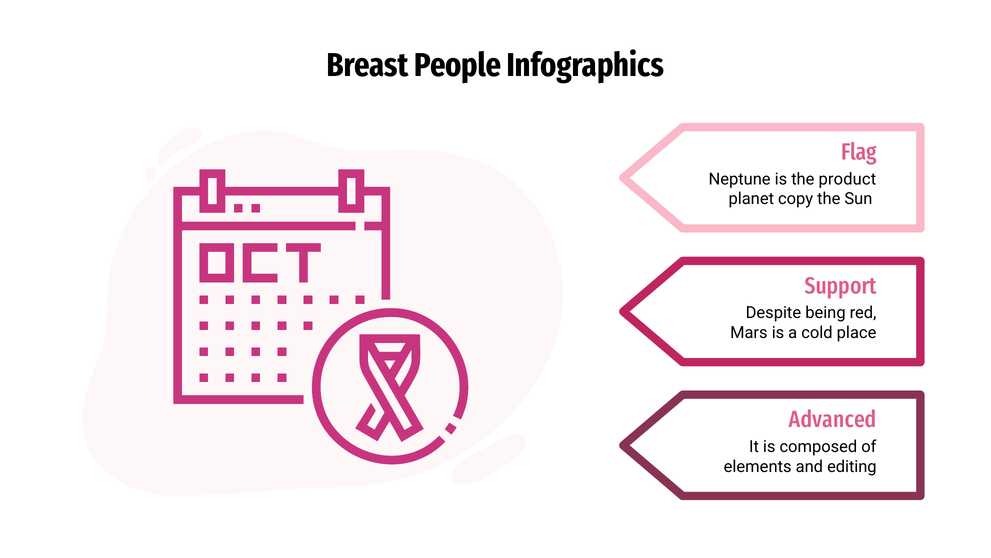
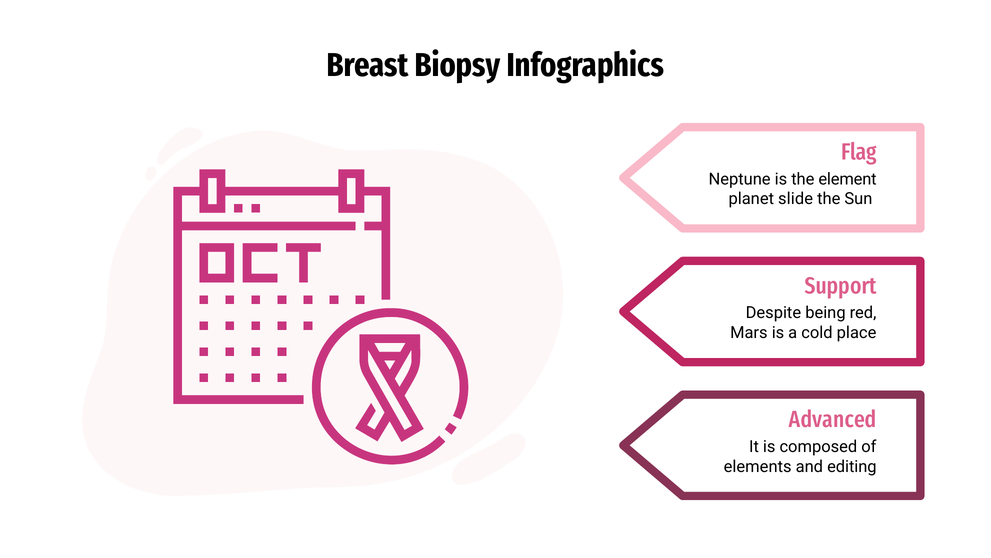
People: People -> Biopsy (457, 65)
product: product -> element (848, 179)
copy: copy -> slide (796, 199)
